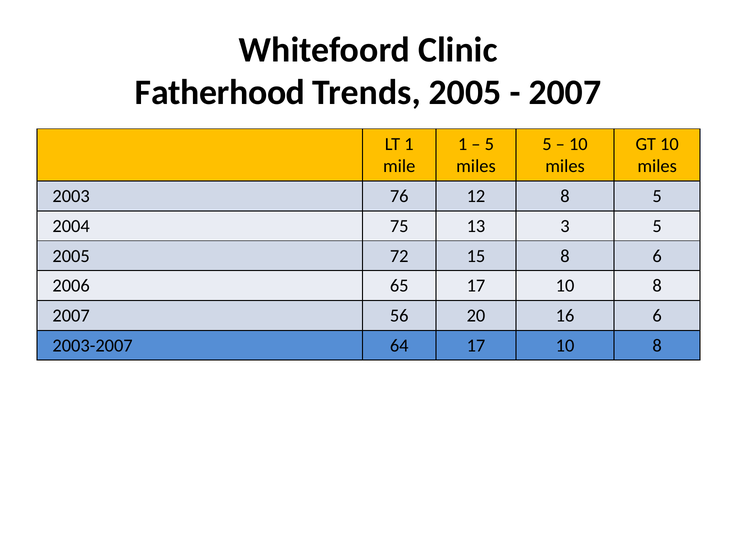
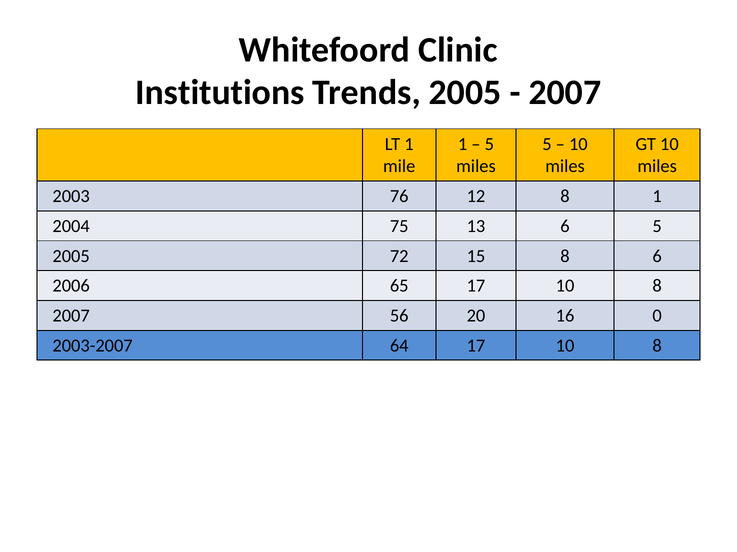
Fatherhood: Fatherhood -> Institutions (220, 93)
8 5: 5 -> 1 (657, 197)
13 3: 3 -> 6 (565, 226)
16 6: 6 -> 0 (657, 316)
